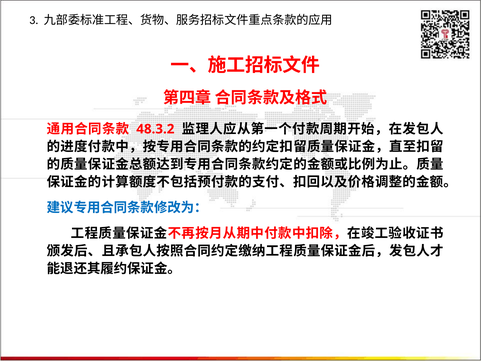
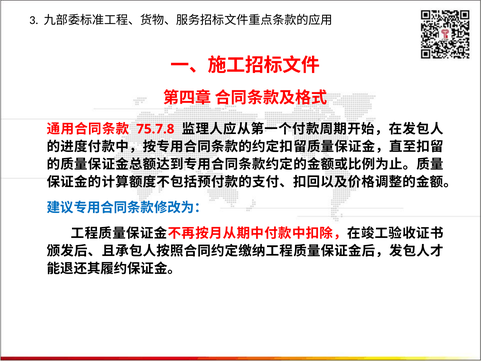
48.3.2: 48.3.2 -> 75.7.8 (155, 129)
